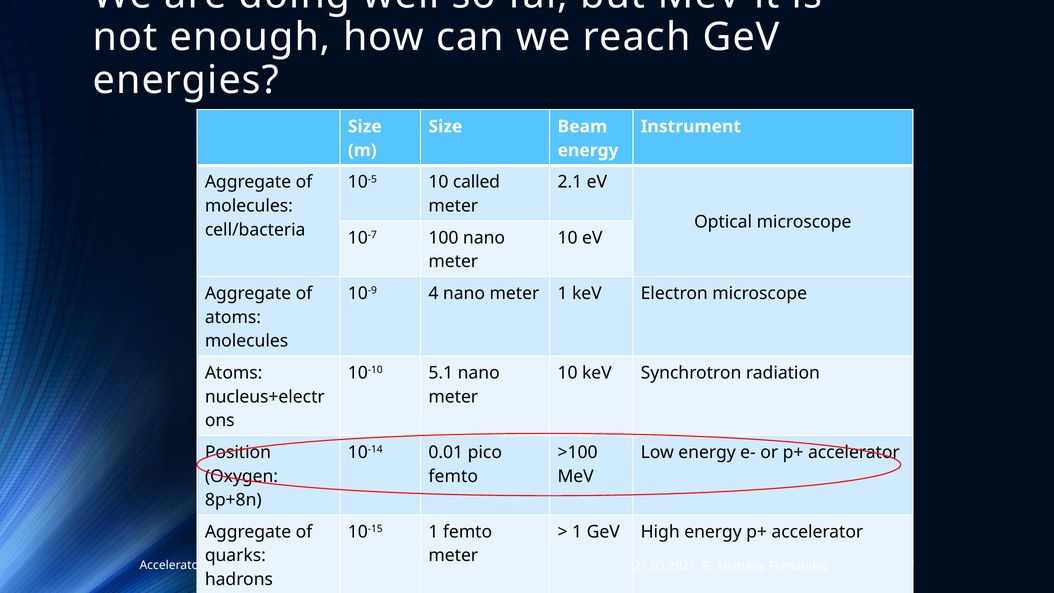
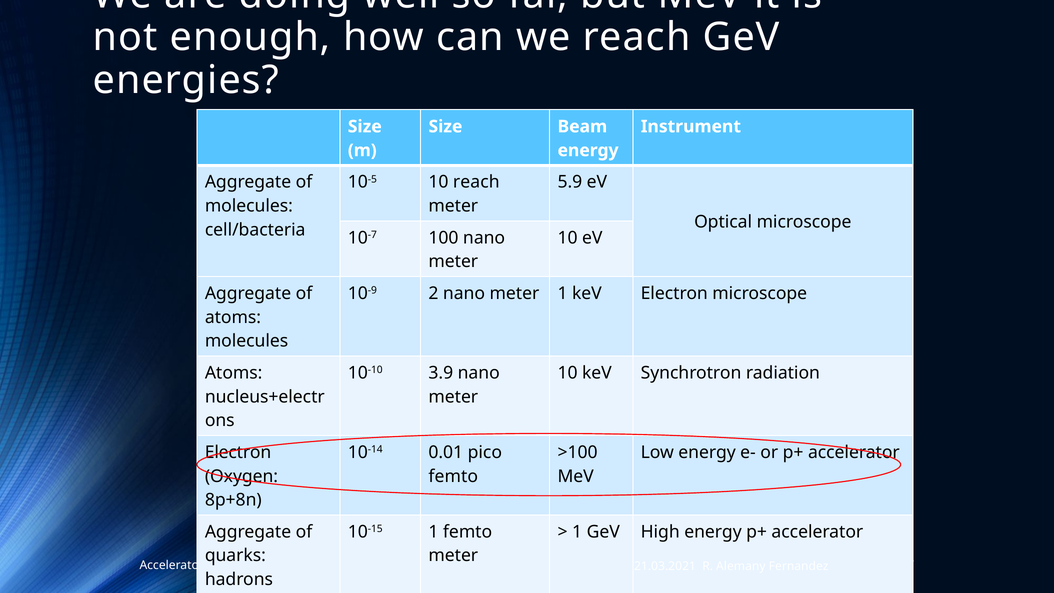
10 called: called -> reach (476, 182)
2.1: 2.1 -> 5.9 (570, 182)
4: 4 -> 2 (433, 293)
5.1: 5.1 -> 3.9 (441, 373)
Position: Position -> Electron (238, 452)
